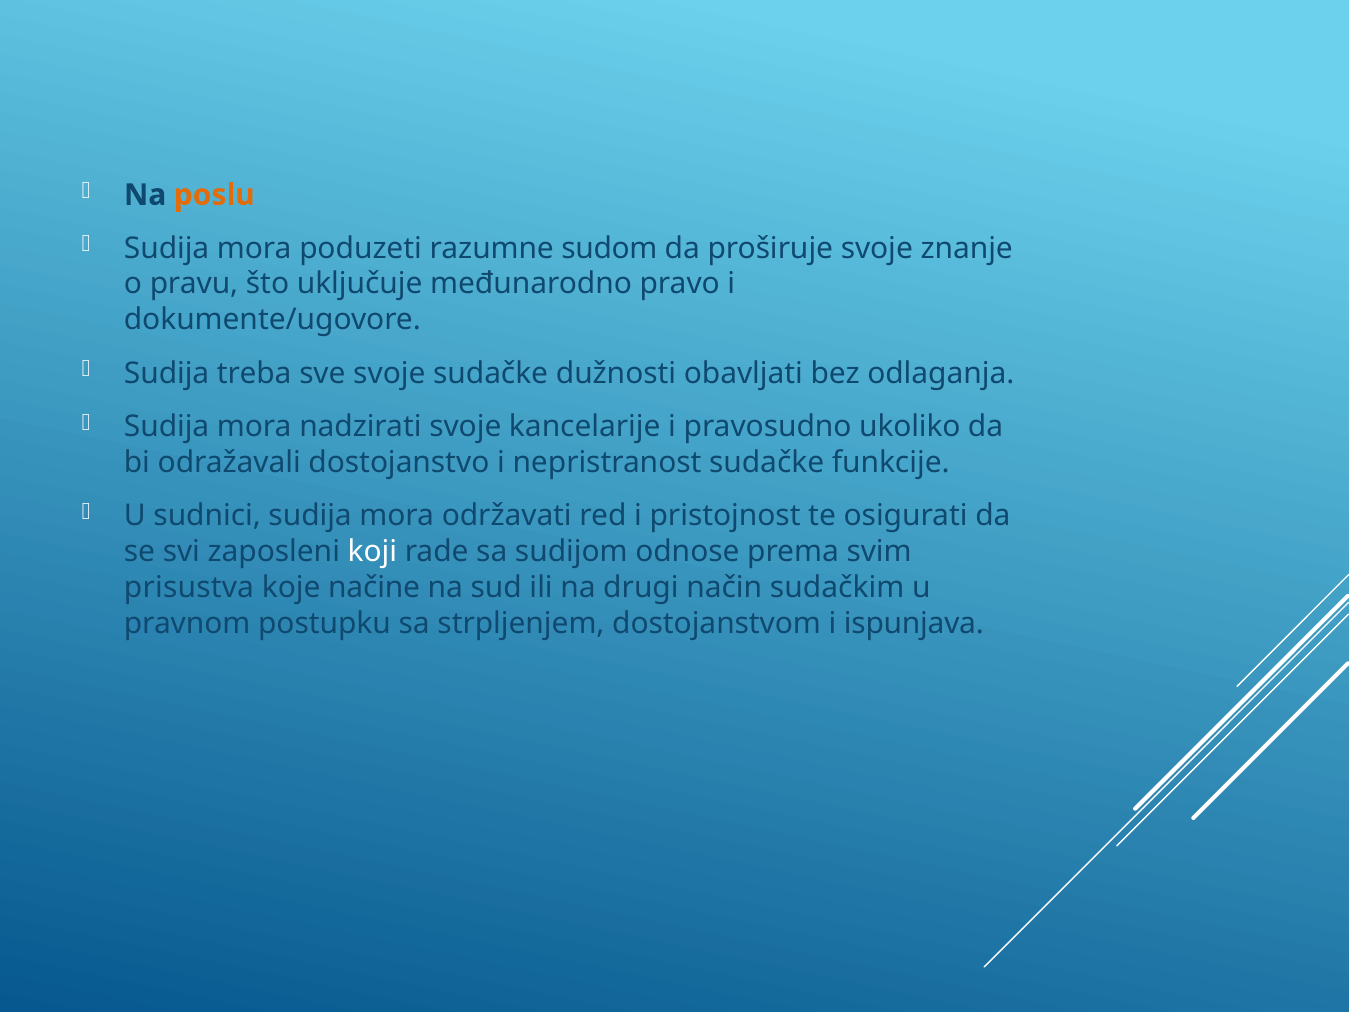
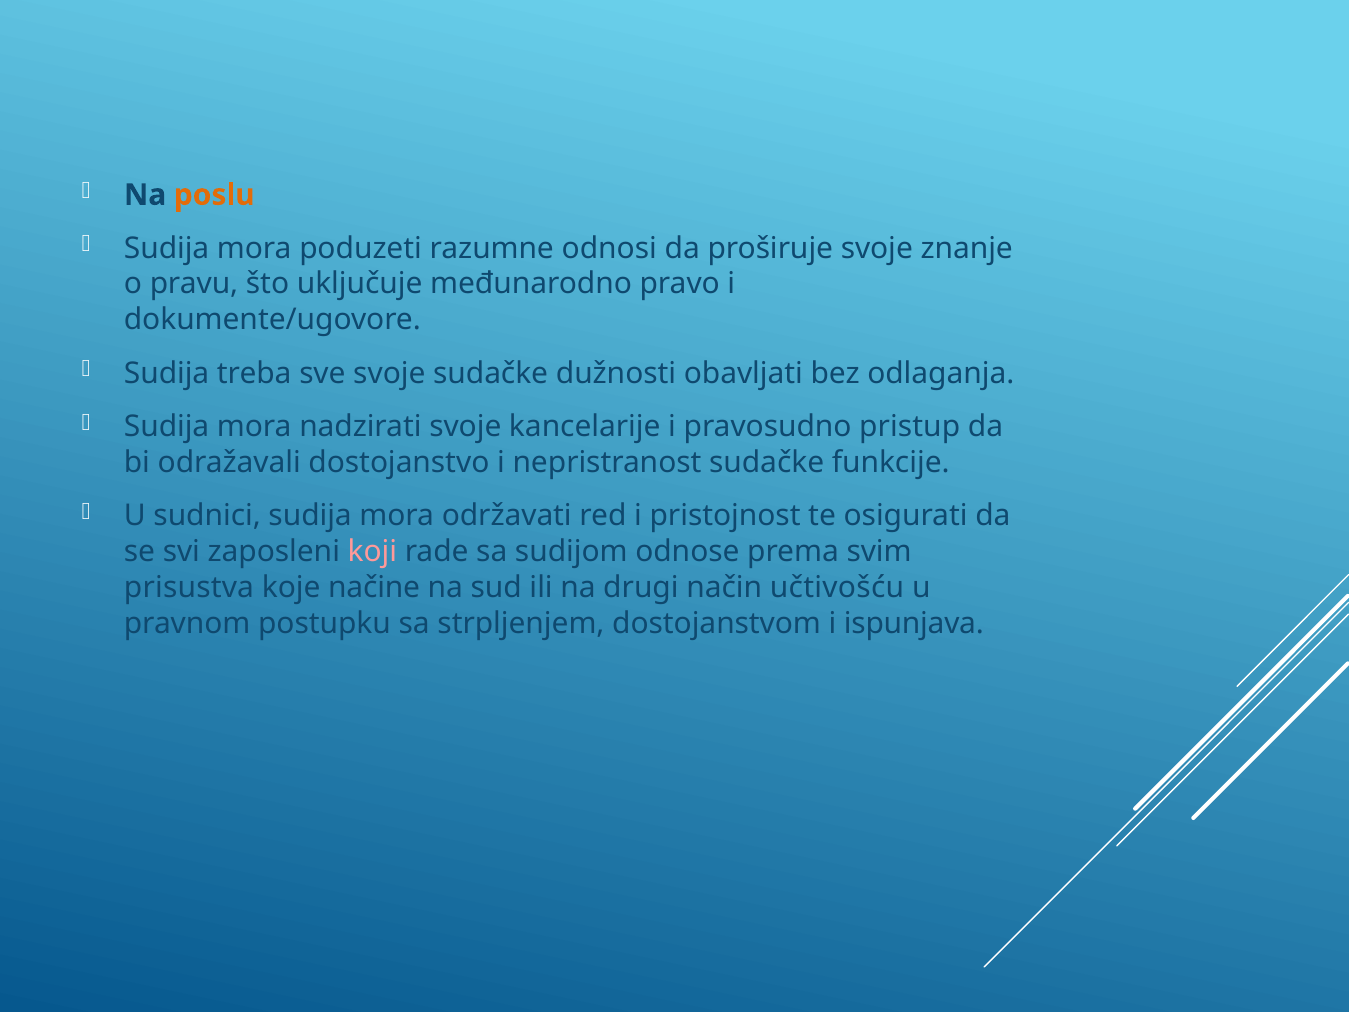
sudom: sudom -> odnosi (609, 248)
ukoliko: ukoliko -> pristup (910, 426)
koji colour: white -> pink (372, 552)
sudačkim: sudačkim -> učtivošću (837, 587)
